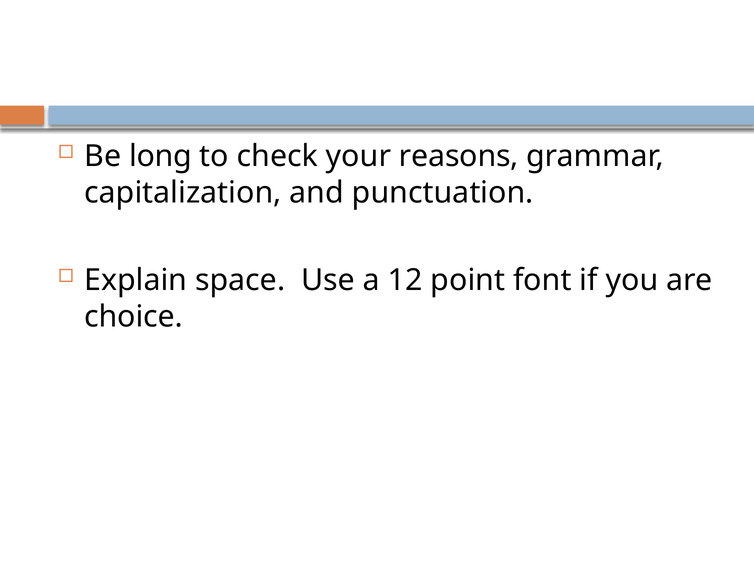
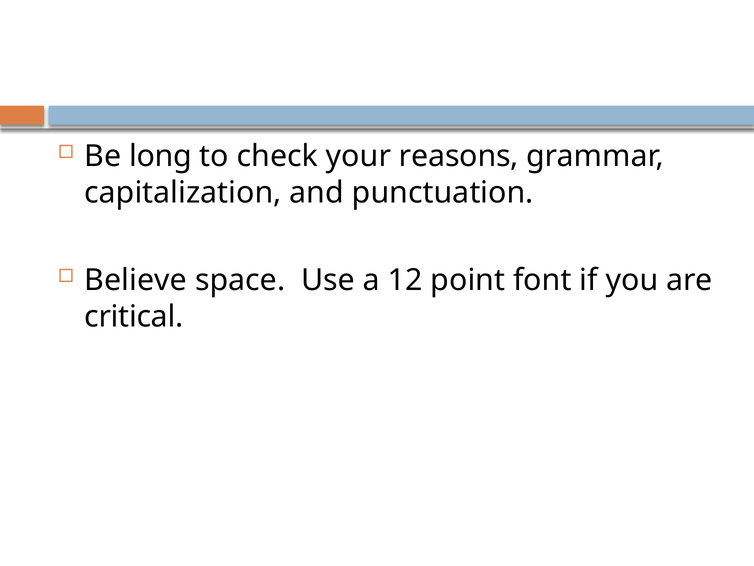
Explain: Explain -> Believe (136, 280)
choice: choice -> critical (134, 316)
